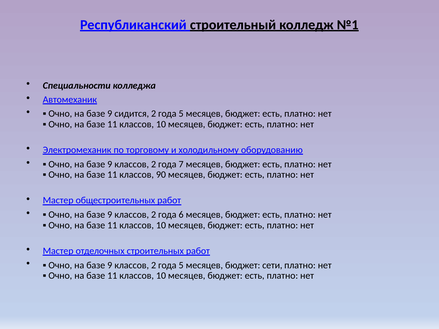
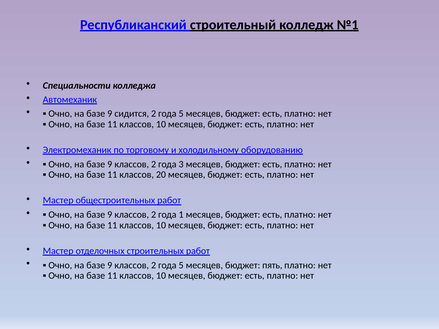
7: 7 -> 3 (181, 164)
90: 90 -> 20 (161, 175)
6: 6 -> 1 (181, 215)
сети: сети -> пять (272, 265)
